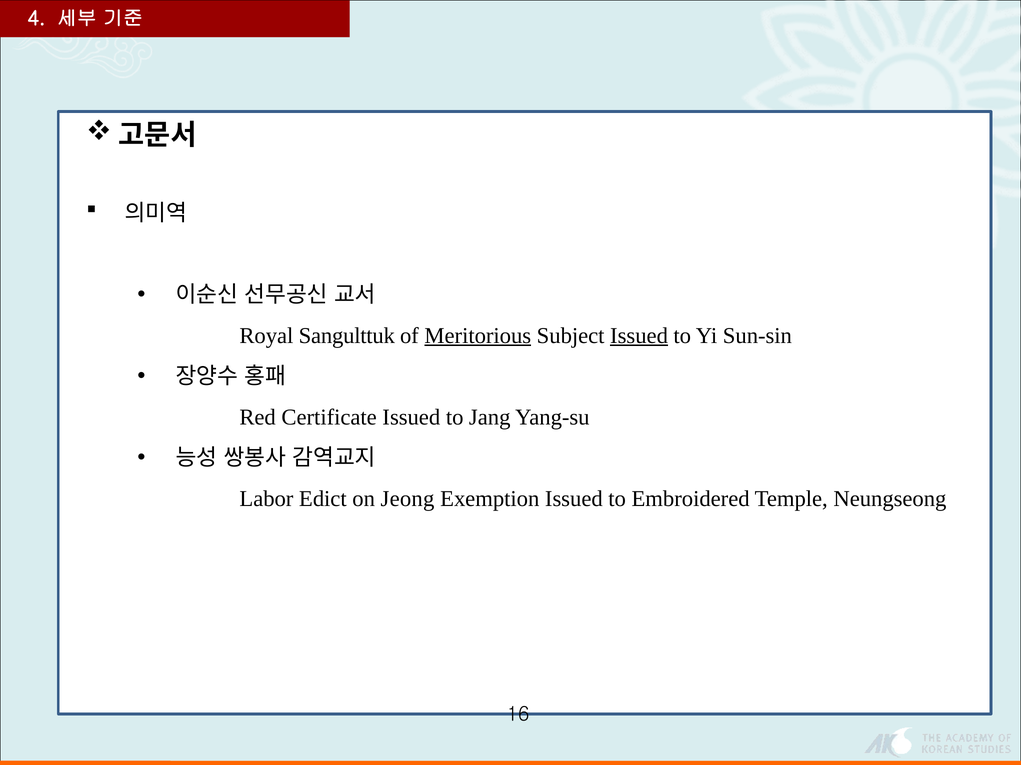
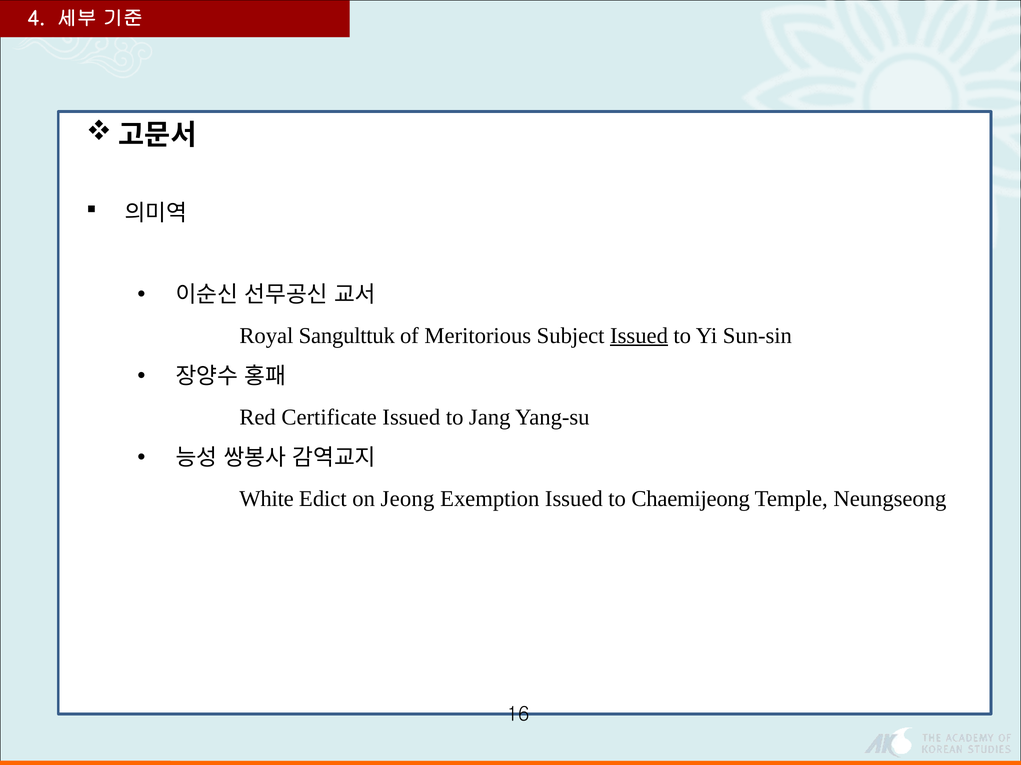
Meritorious underline: present -> none (478, 336)
Labor: Labor -> White (267, 499)
Embroidered: Embroidered -> Chaemijeong (691, 499)
